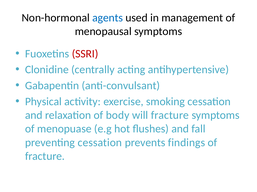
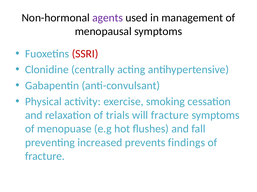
agents colour: blue -> purple (108, 18)
body: body -> trials (118, 116)
preventing cessation: cessation -> increased (100, 143)
